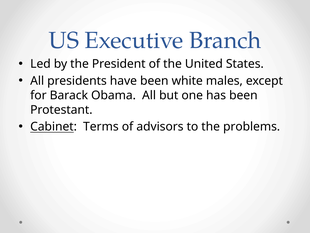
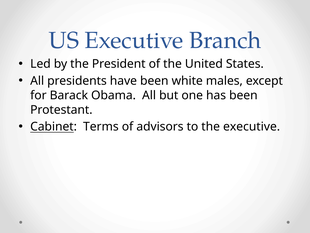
the problems: problems -> executive (252, 126)
